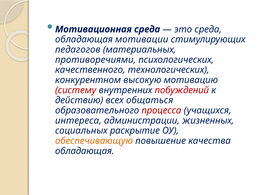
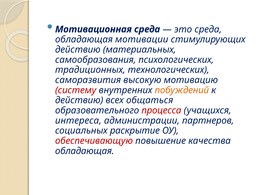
педагогов: педагогов -> действию (78, 50)
противоречиями: противоречиями -> самообразования (96, 60)
качественного: качественного -> традиционных (90, 70)
конкурентном: конкурентном -> саморазвития (88, 80)
побуждений colour: red -> orange (182, 90)
жизненных: жизненных -> партнеров (208, 121)
обеспечивающую colour: orange -> red (94, 141)
